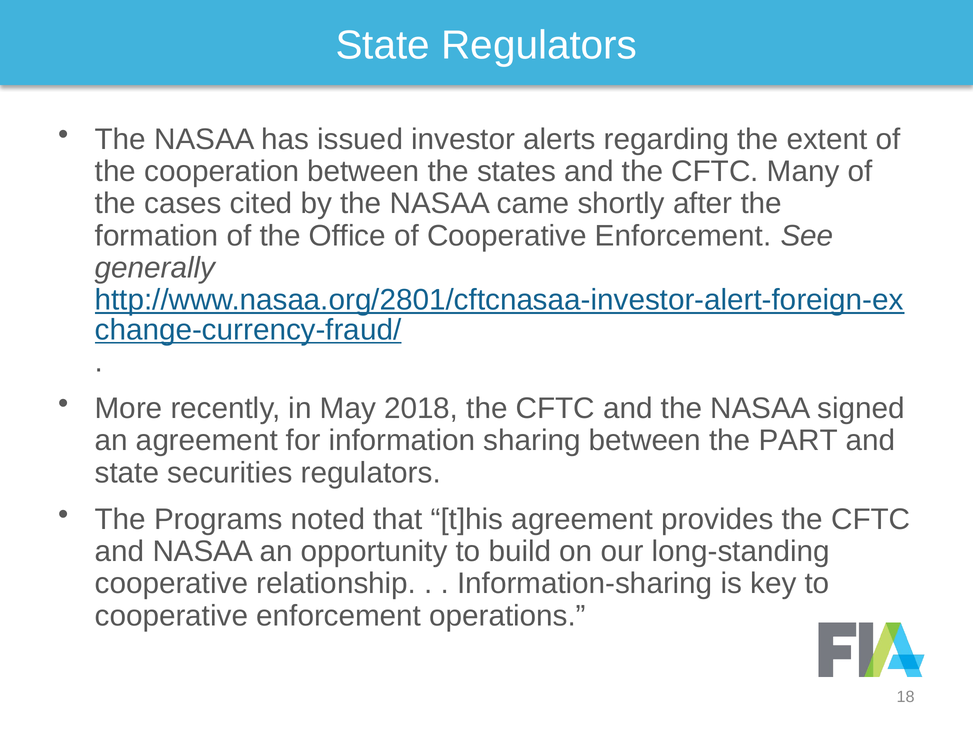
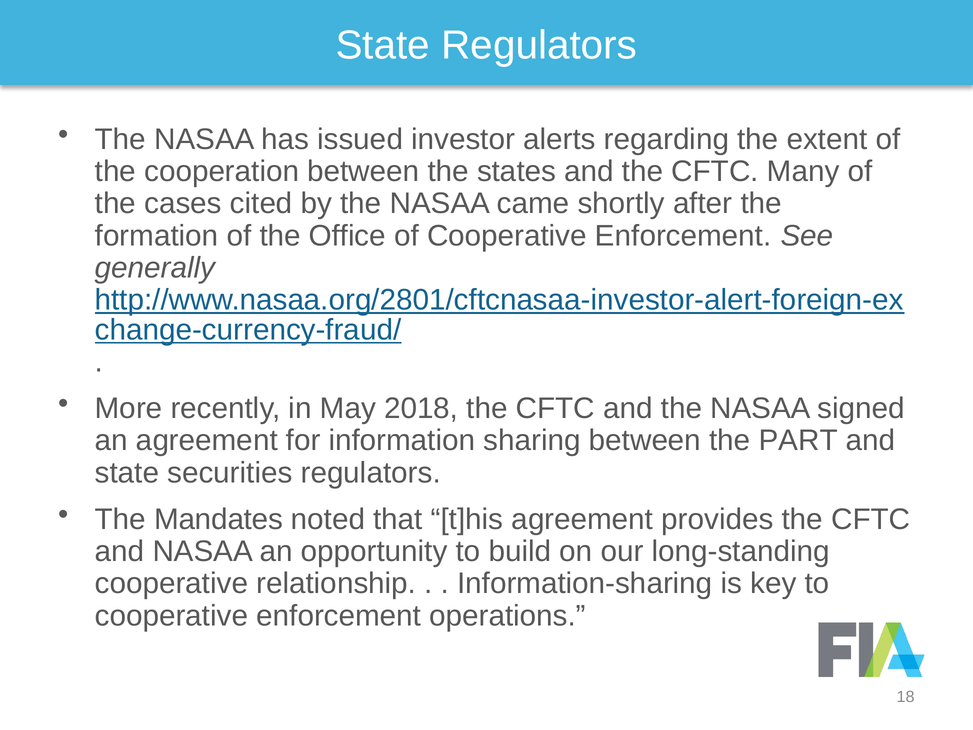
Programs: Programs -> Mandates (219, 519)
